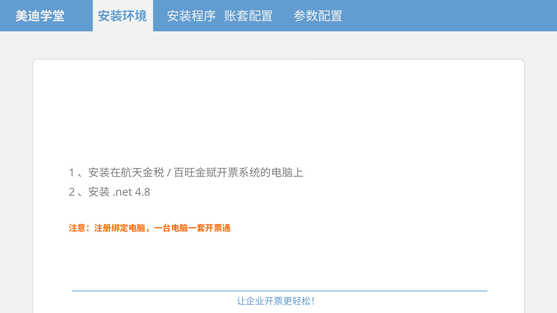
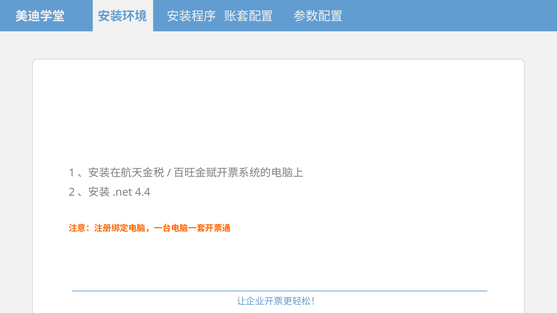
4.8: 4.8 -> 4.4 (143, 193)
